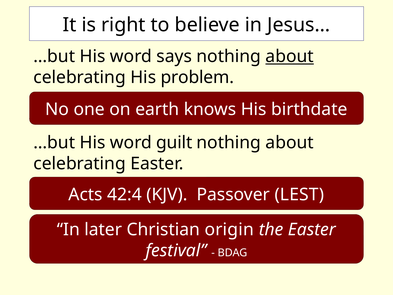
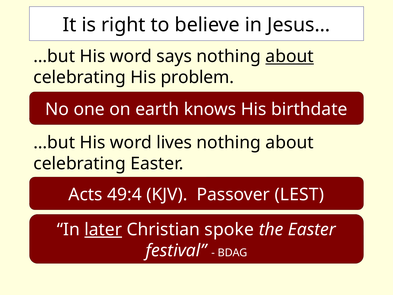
guilt: guilt -> lives (174, 142)
42:4: 42:4 -> 49:4 (124, 194)
later underline: none -> present (103, 229)
origin: origin -> spoke (229, 229)
